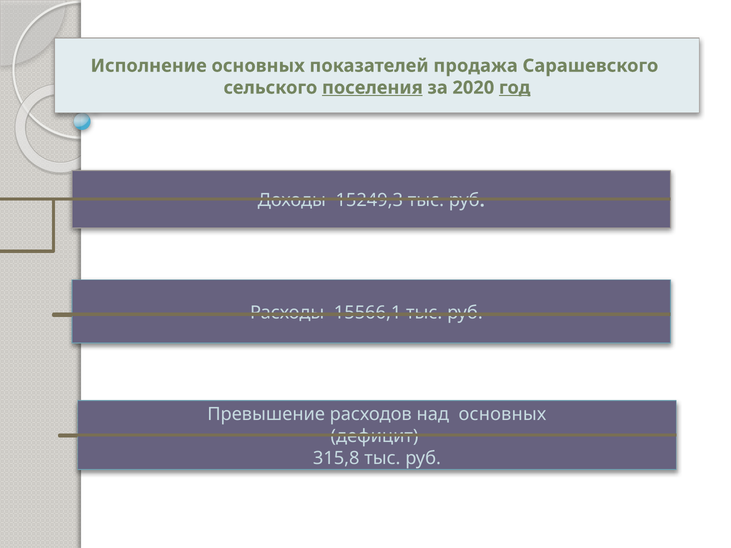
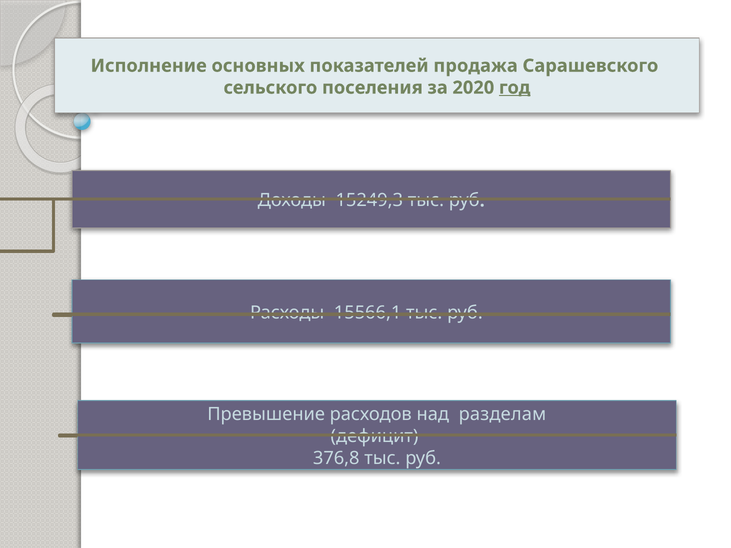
поселения underline: present -> none (372, 88)
над основных: основных -> разделам (502, 415)
315,8: 315,8 -> 376,8 (336, 458)
